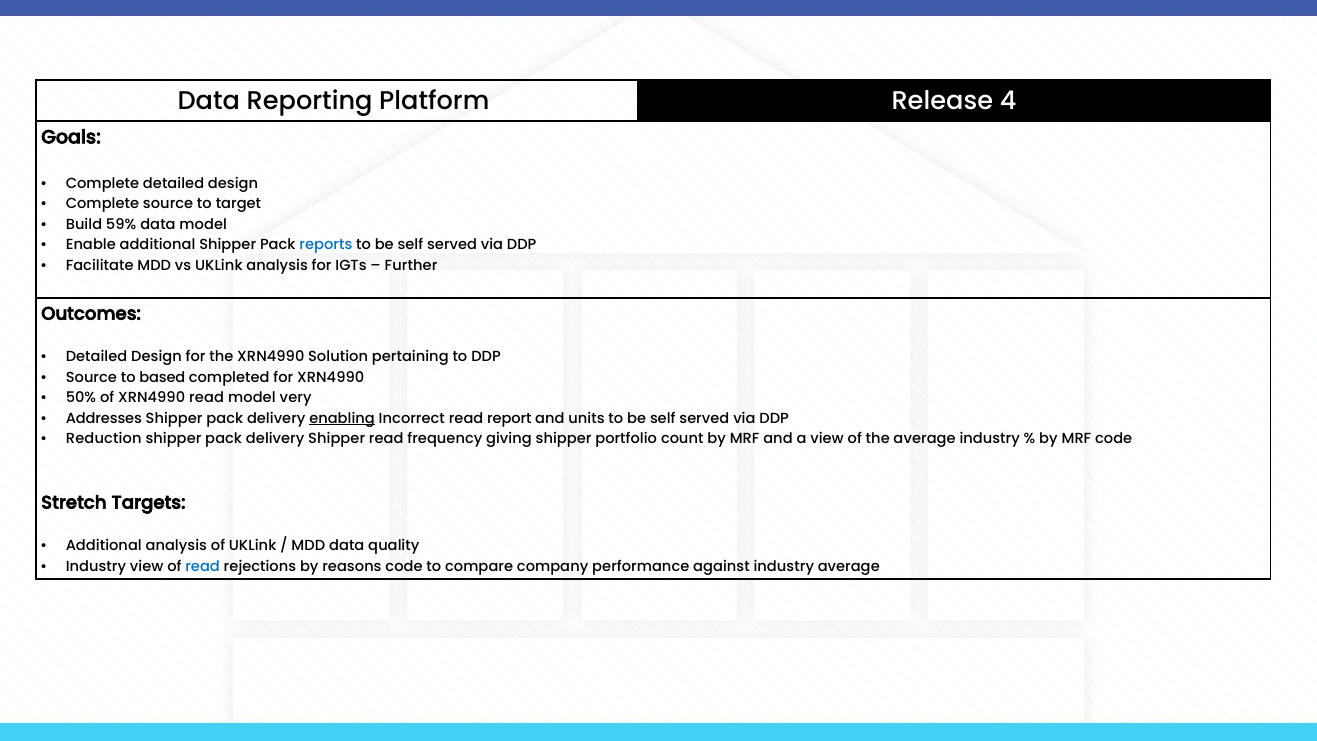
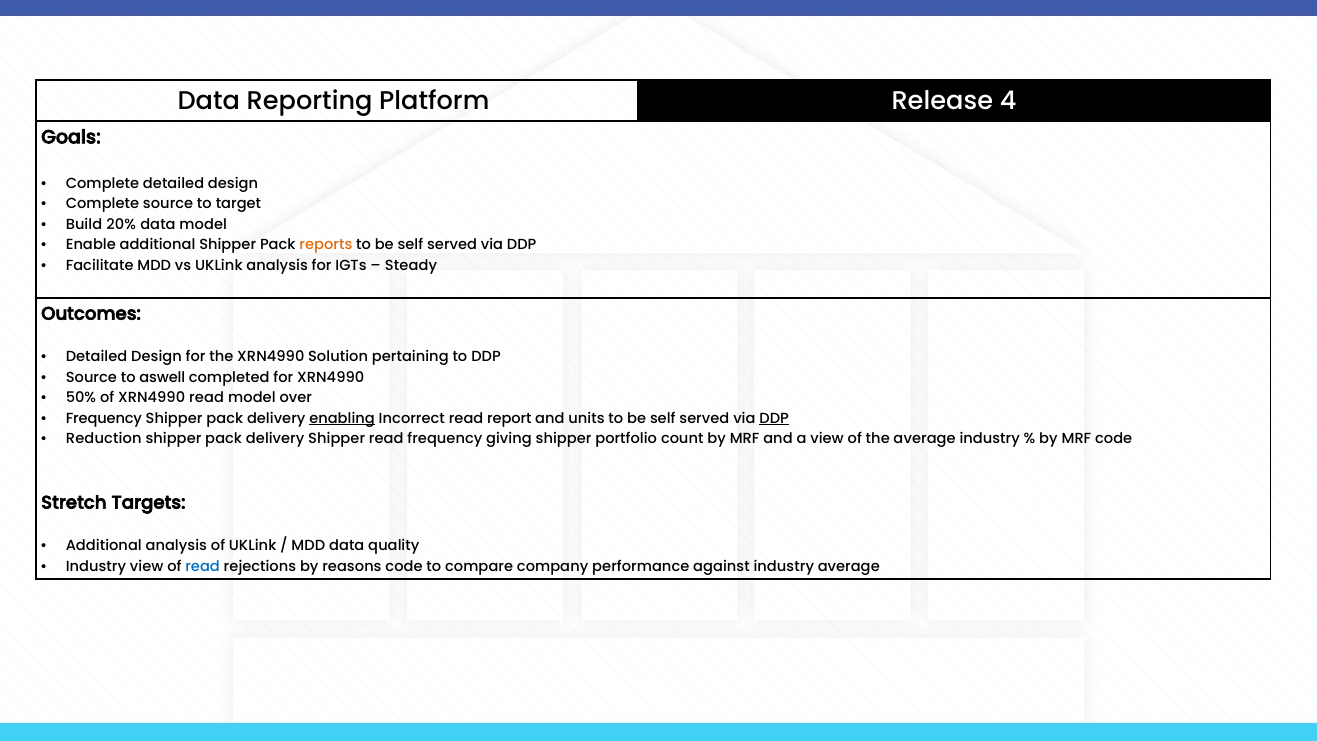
59%: 59% -> 20% (121, 224)
reports colour: blue -> orange (326, 245)
Further: Further -> Steady (411, 265)
based: based -> aswell (162, 377)
very: very -> over (296, 398)
Addresses: Addresses -> Frequency (104, 418)
DDP underline: none -> present (774, 418)
